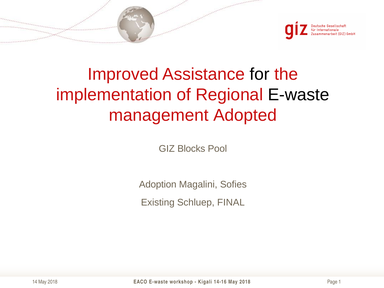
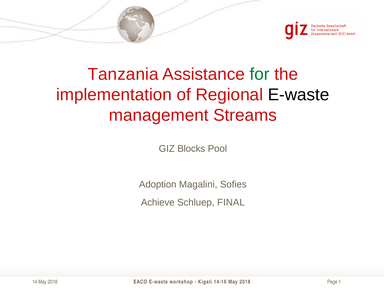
Improved: Improved -> Tanzania (123, 74)
for colour: black -> green (260, 74)
Adopted: Adopted -> Streams (245, 115)
Existing: Existing -> Achieve (158, 202)
